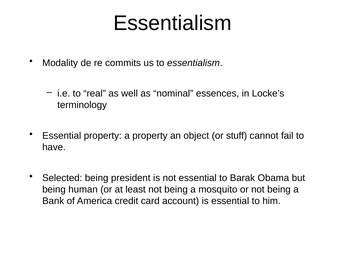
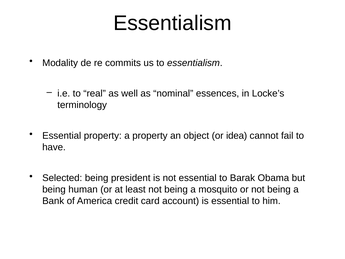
stuff: stuff -> idea (237, 136)
